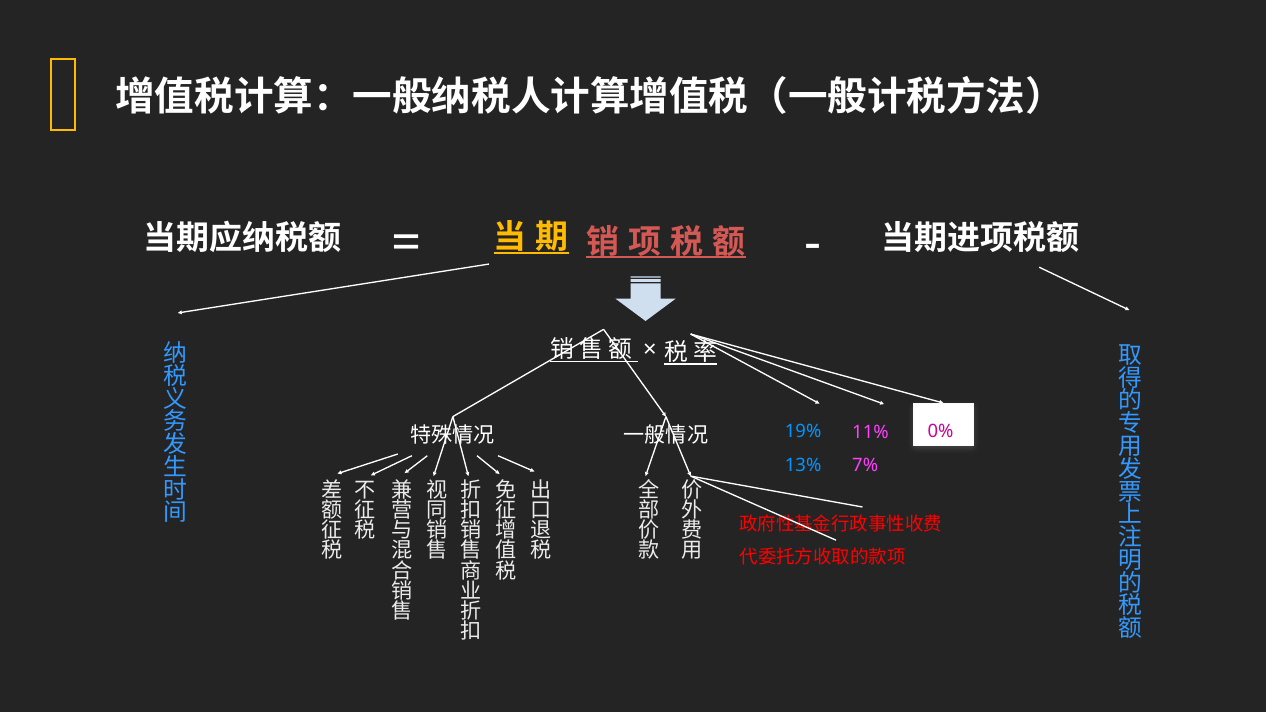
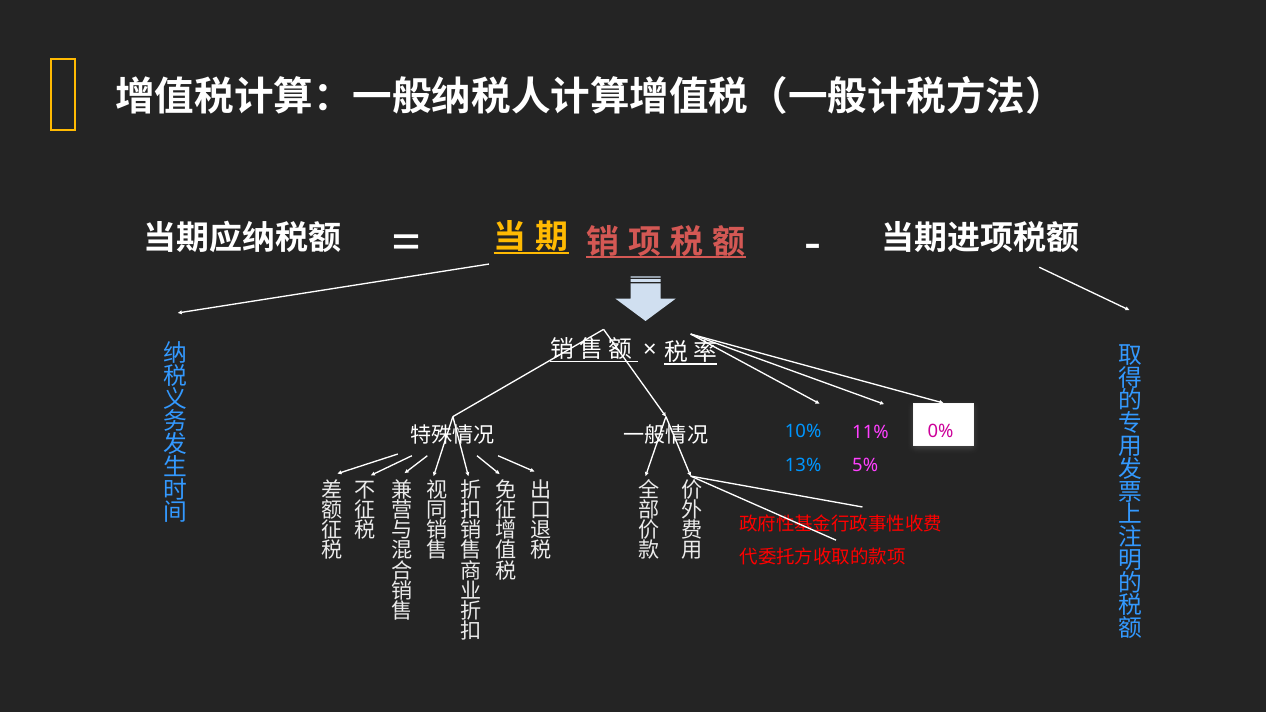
19%: 19% -> 10% (803, 432)
7%: 7% -> 5% (865, 466)
